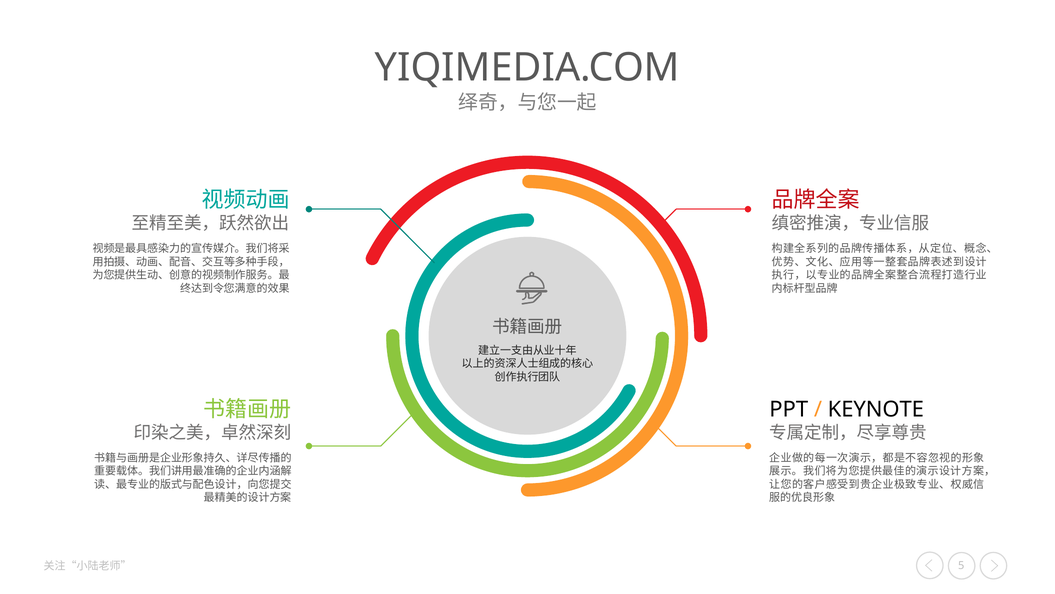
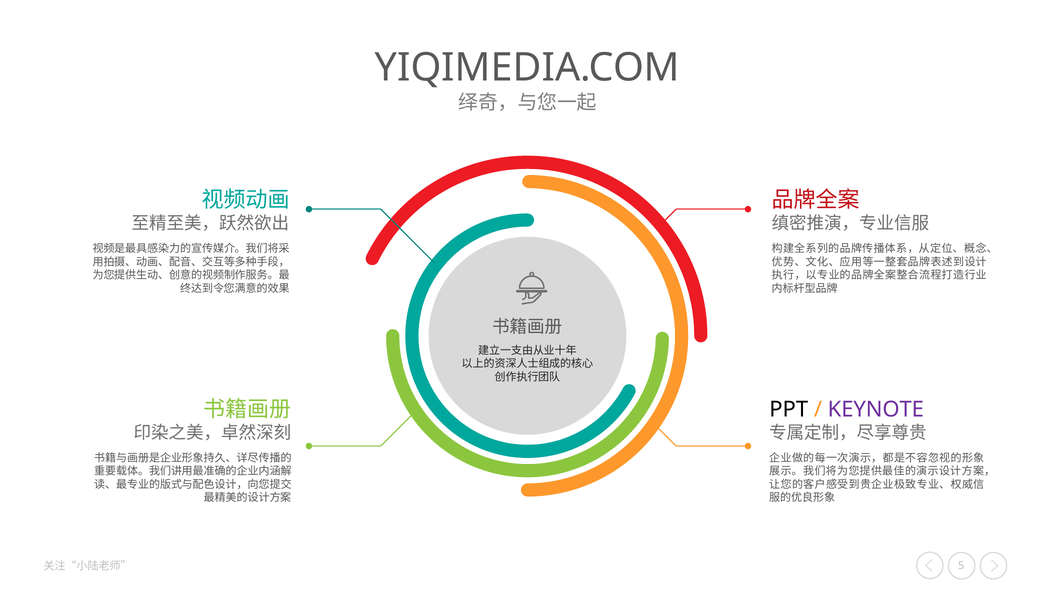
KEYNOTE colour: black -> purple (876, 409)
